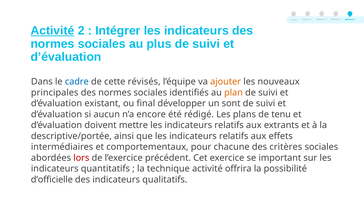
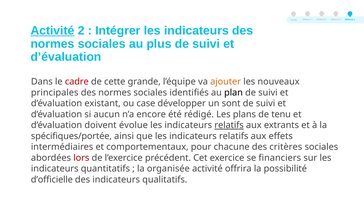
cadre colour: blue -> red (77, 82)
révisés: révisés -> grande (144, 82)
plan colour: orange -> black (233, 93)
final: final -> case (146, 104)
mettre: mettre -> évolue (133, 126)
relatifs underline: none -> present (229, 126)
descriptive/portée: descriptive/portée -> spécifiques/portée (71, 137)
important: important -> financiers (280, 158)
technique: technique -> organisée (168, 169)
